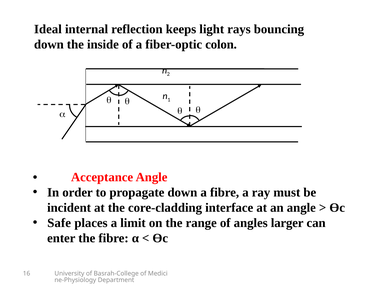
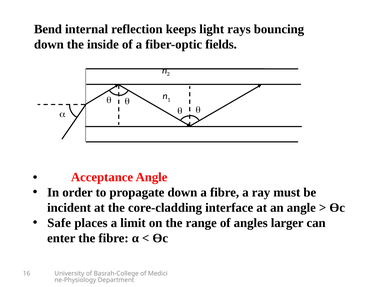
Ideal: Ideal -> Bend (48, 29)
colon: colon -> fields (221, 44)
